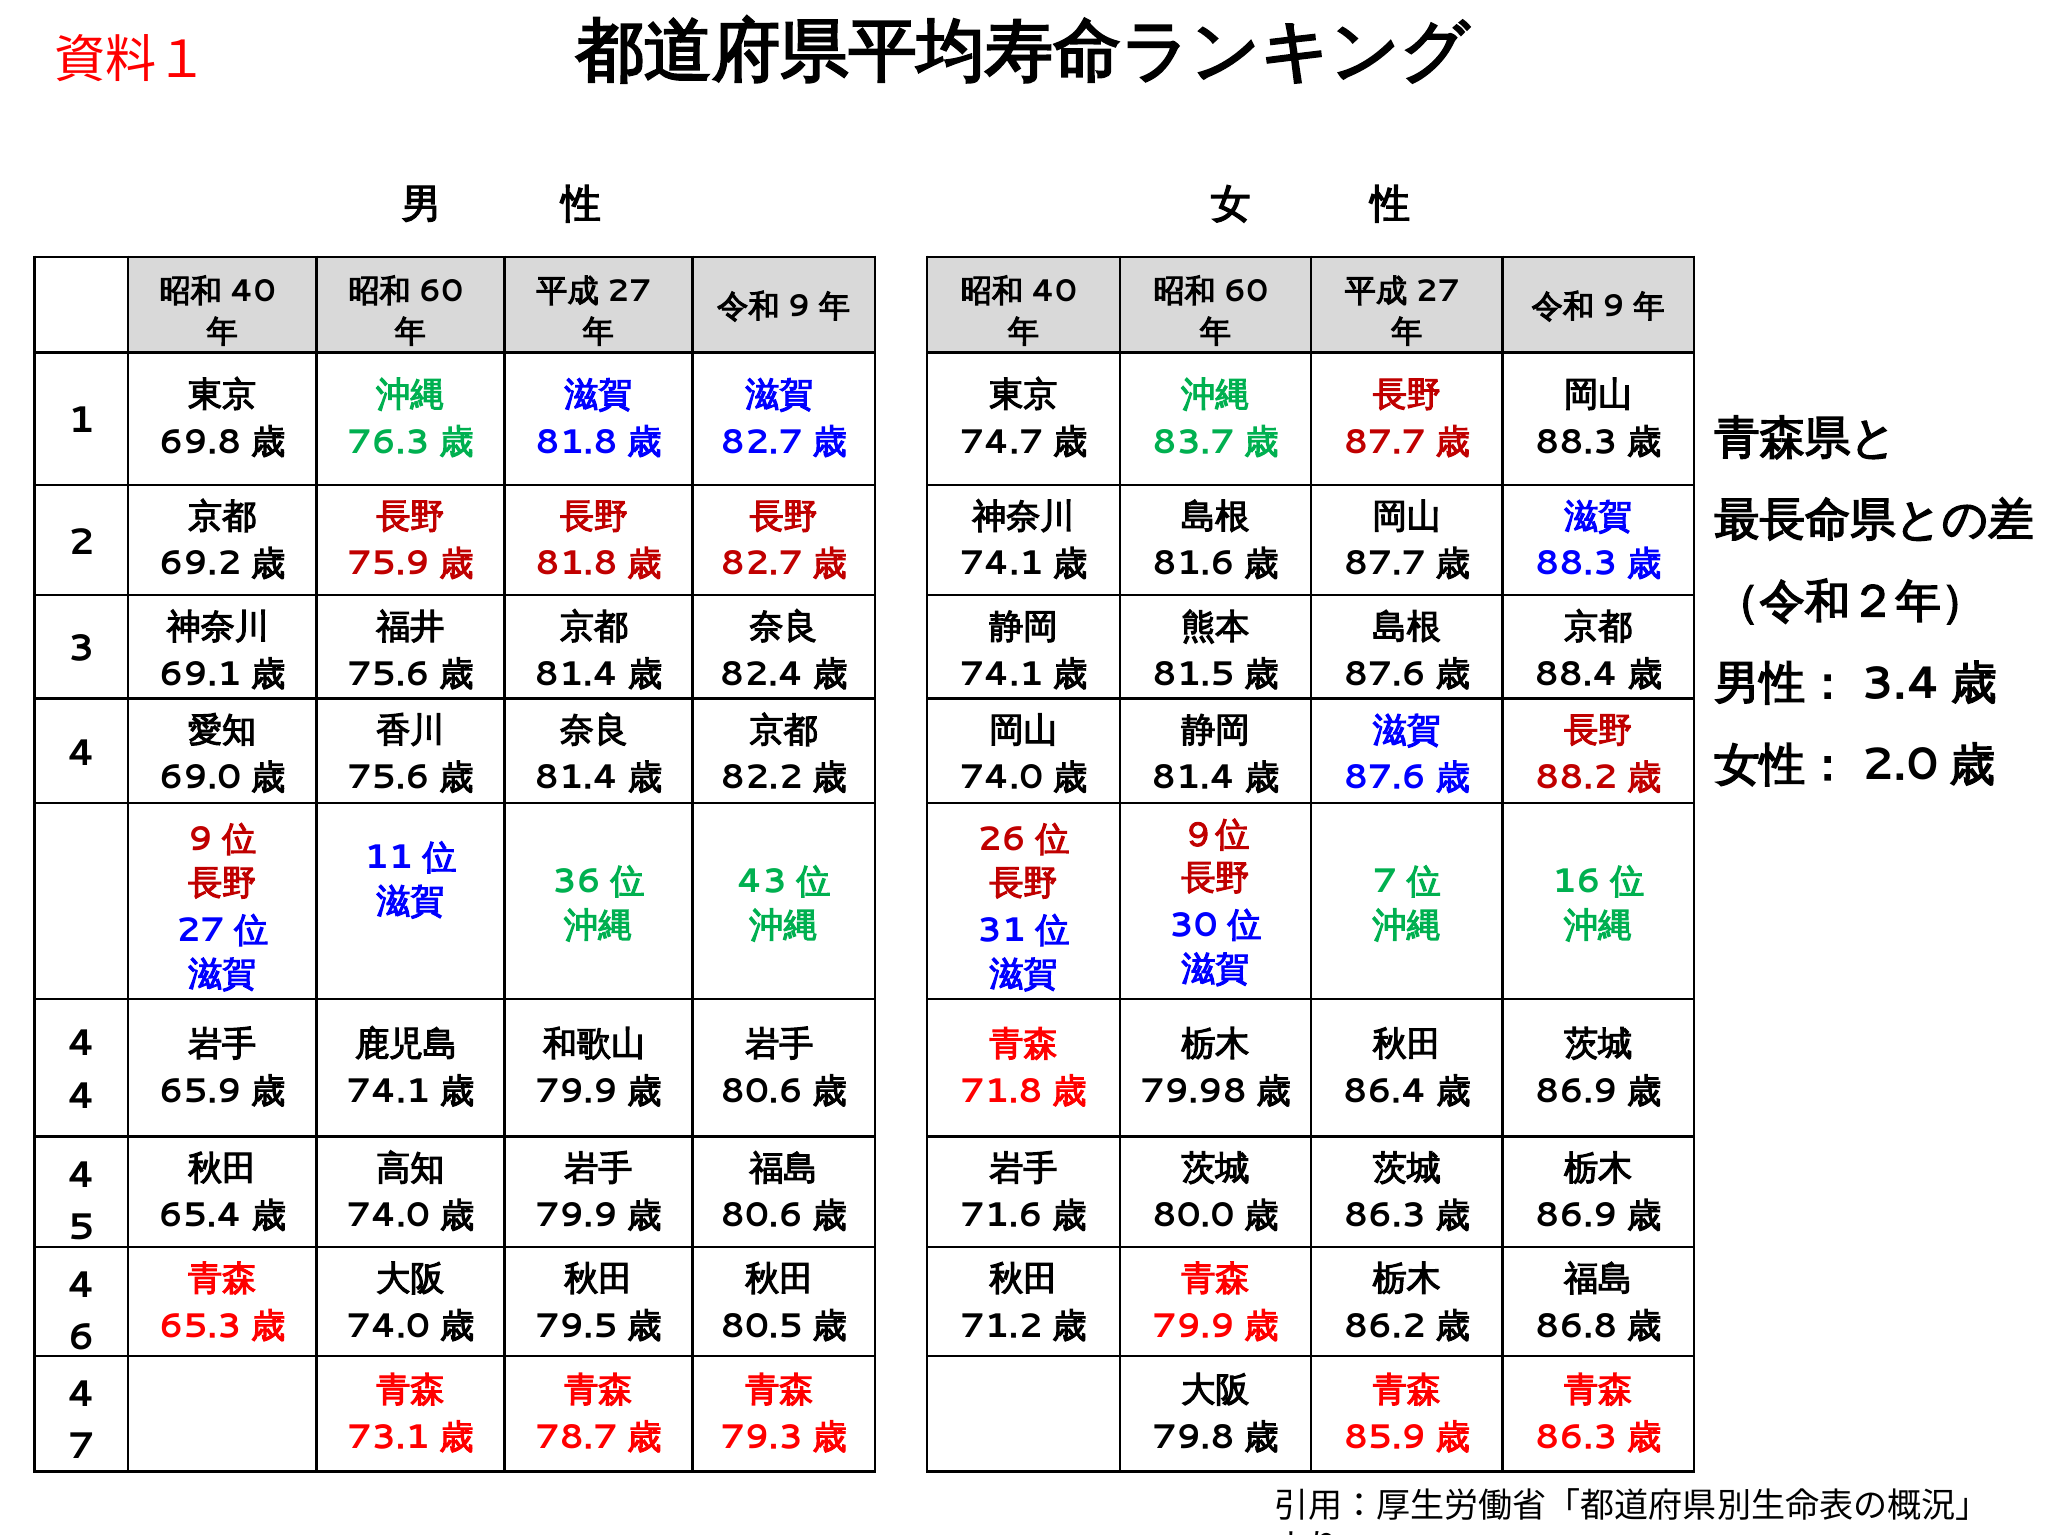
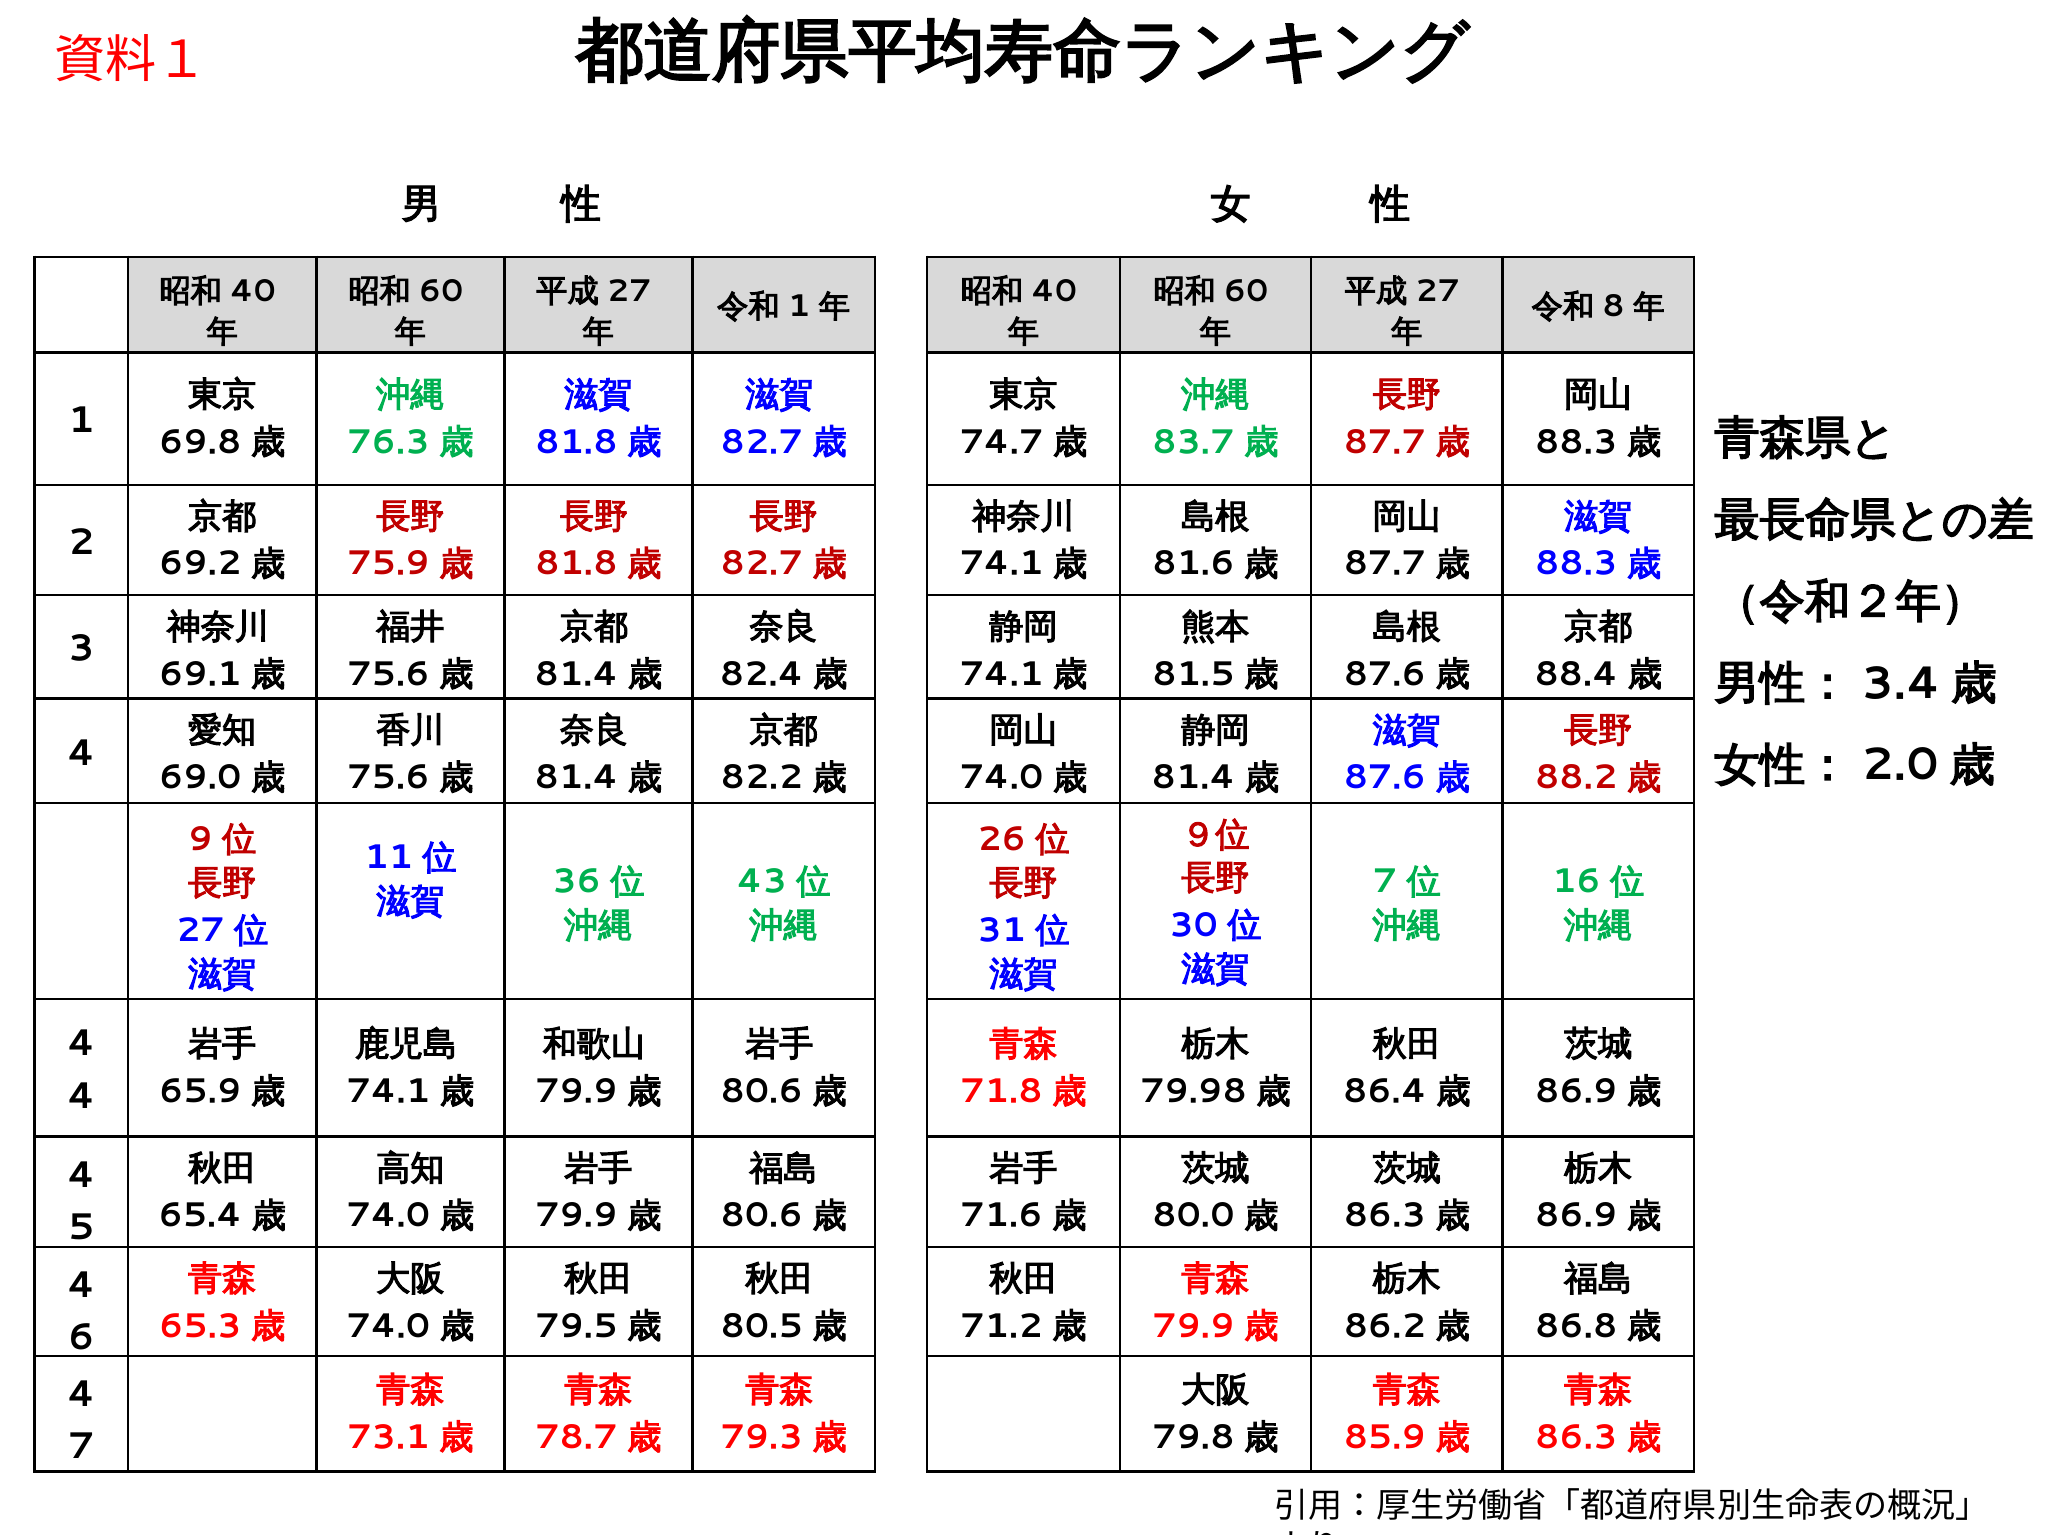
9: 9 -> 1 (799, 306)
9: 9 -> 8 (1613, 306)
